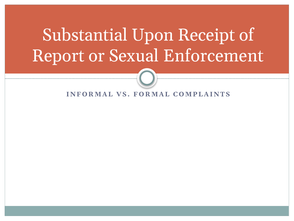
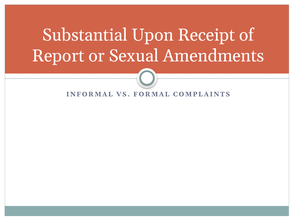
Enforcement: Enforcement -> Amendments (214, 56)
